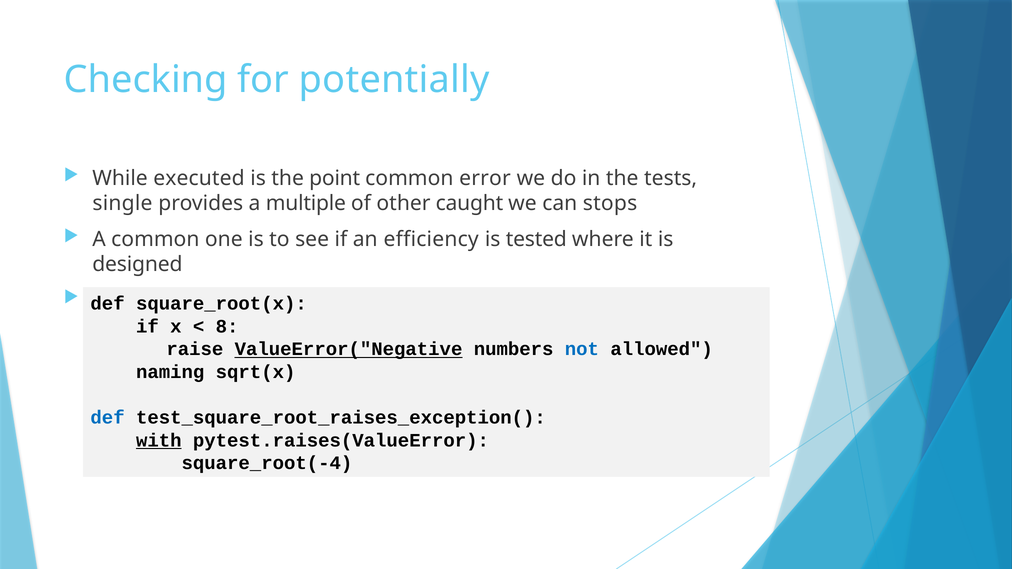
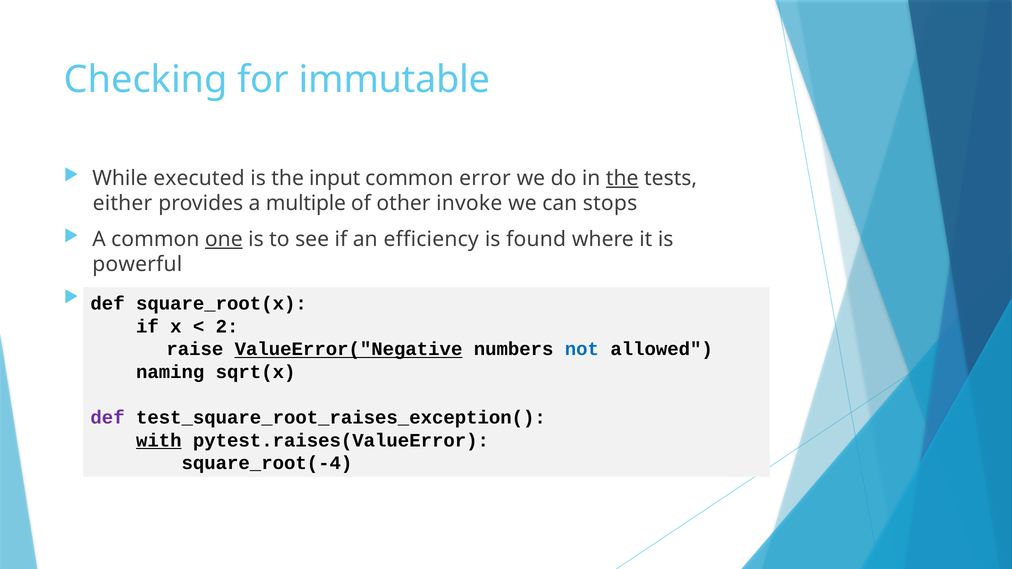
potentially: potentially -> immutable (395, 80)
point: point -> input (335, 178)
the underline: none -> present (622, 178)
single: single -> either (122, 203)
caught: caught -> invoke (469, 203)
one underline: none -> present (224, 239)
tested: tested -> found (536, 239)
designed: designed -> powerful (137, 265)
8: 8 -> 2 (227, 327)
def colour: blue -> purple (108, 418)
